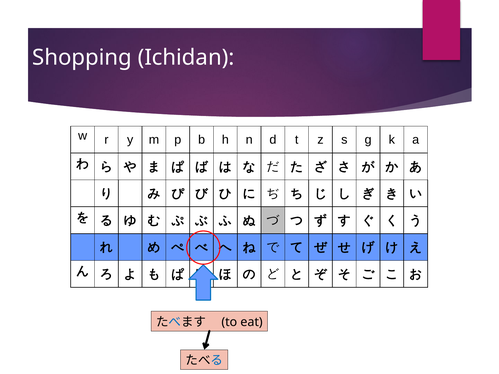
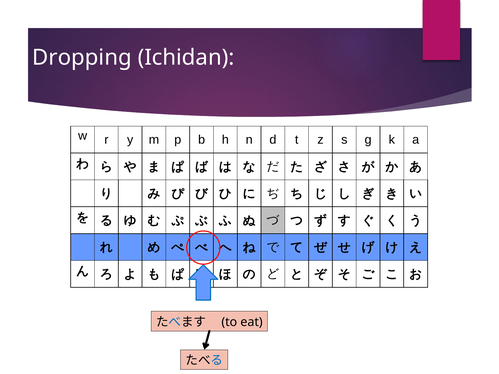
Shopping: Shopping -> Dropping (82, 58)
